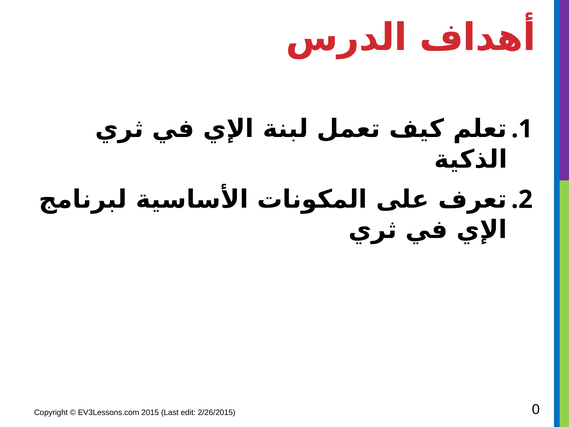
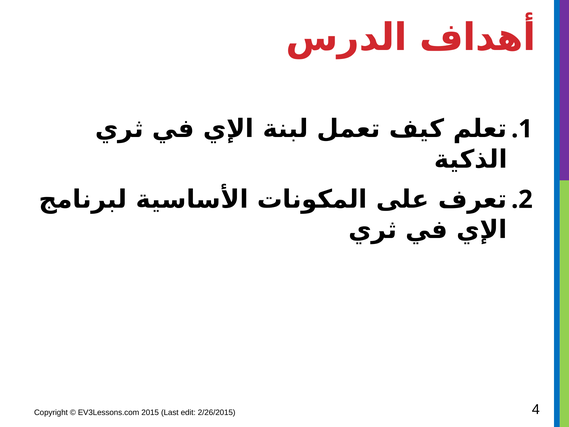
0: 0 -> 4 (536, 409)
